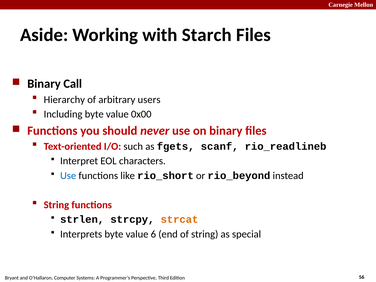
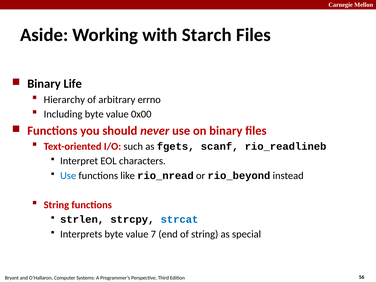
Call: Call -> Life (73, 84)
users: users -> errno (149, 100)
rio_short: rio_short -> rio_nread (165, 176)
strcat colour: orange -> blue (179, 219)
6: 6 -> 7 (153, 234)
